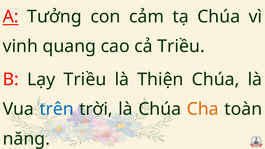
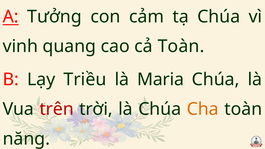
cả Triều: Triều -> Toàn (181, 46)
Thiện: Thiện -> Maria (161, 80)
trên colour: blue -> red (57, 109)
